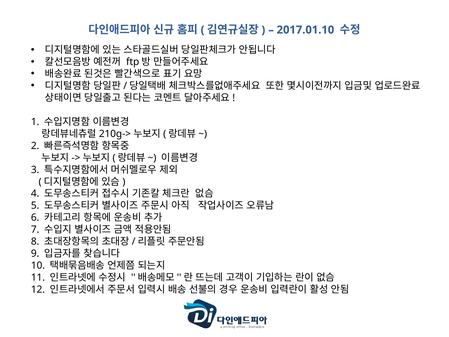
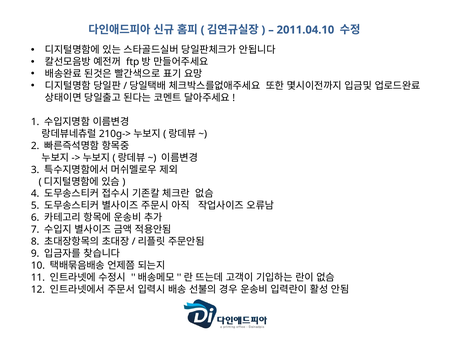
2017.01.10: 2017.01.10 -> 2011.04.10 (305, 30)
